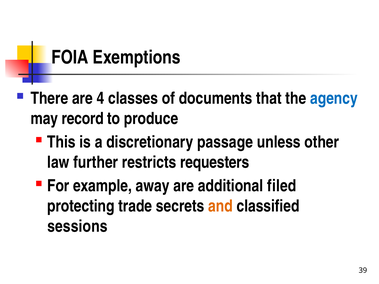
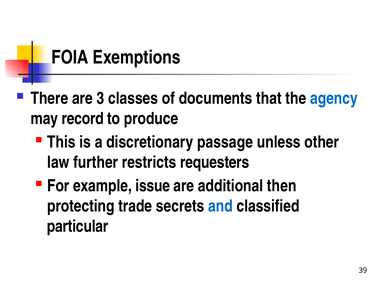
4: 4 -> 3 (100, 98)
away: away -> issue (153, 186)
filed: filed -> then (282, 186)
and colour: orange -> blue (220, 206)
sessions: sessions -> particular (78, 227)
